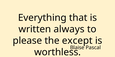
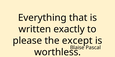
always: always -> exactly (69, 29)
